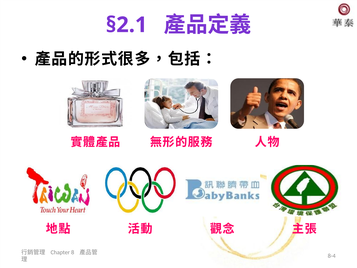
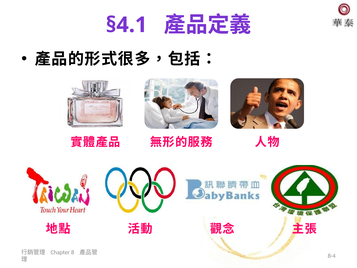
§2.1: §2.1 -> §4.1 (127, 25)
